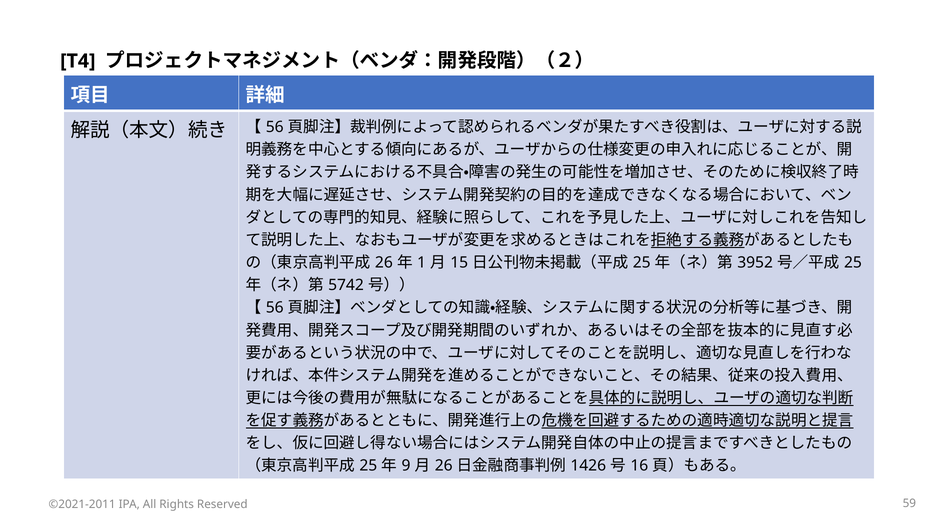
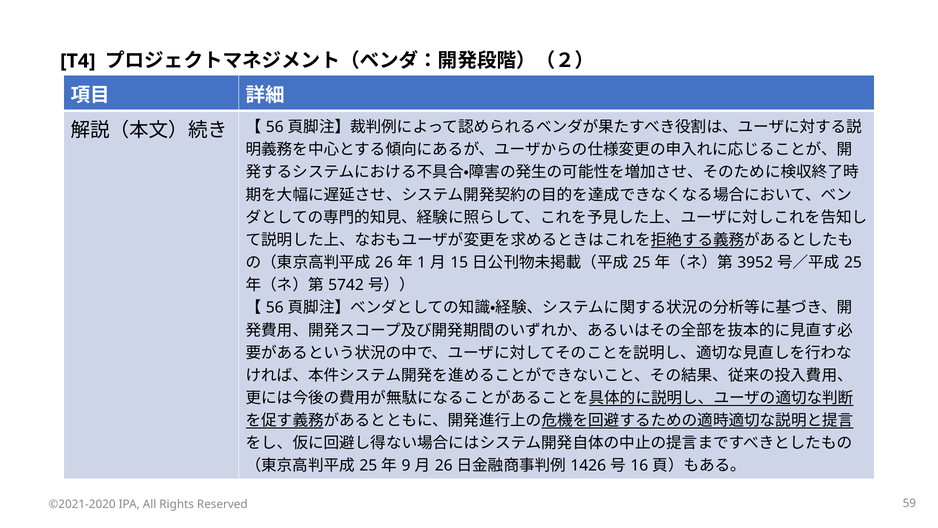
©2021-2011: ©2021-2011 -> ©2021-2020 (82, 504)
